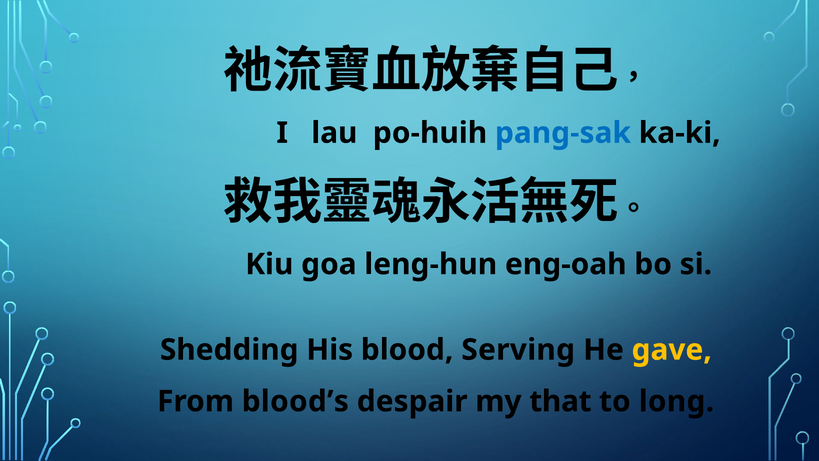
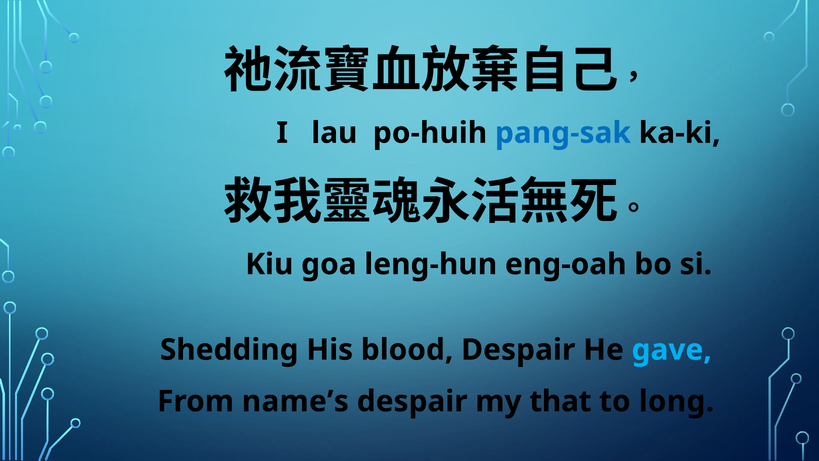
blood Serving: Serving -> Despair (518, 350)
gave colour: yellow -> light blue (672, 350)
blood’s: blood’s -> name’s (295, 401)
